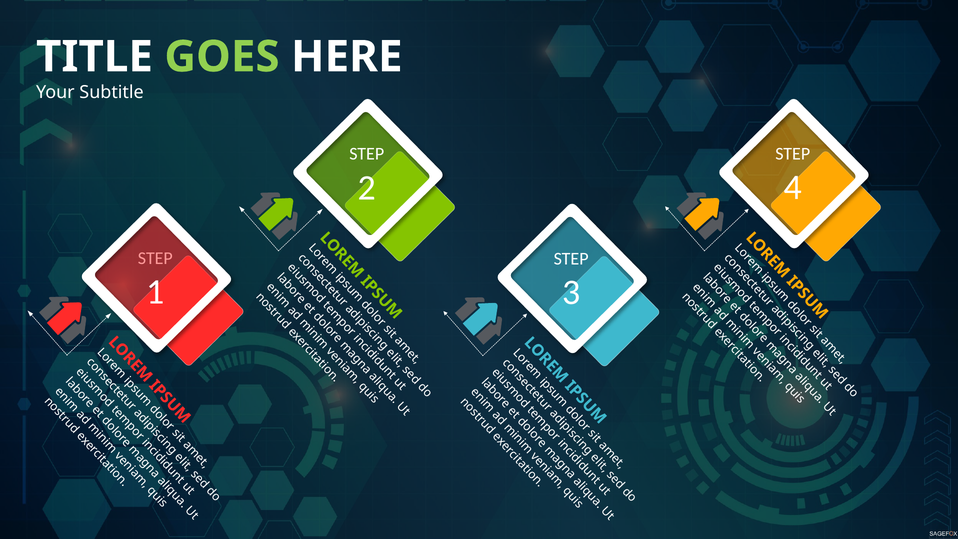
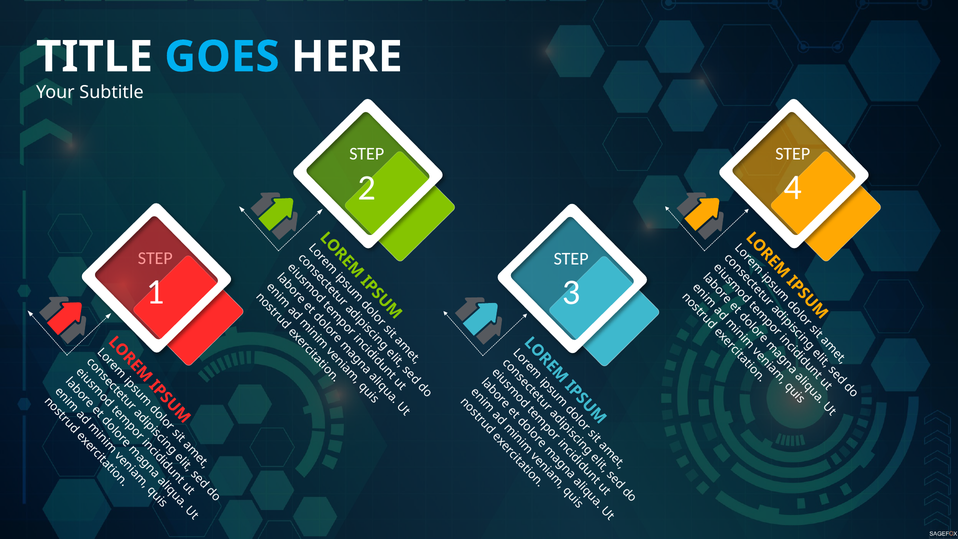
GOES colour: light green -> light blue (222, 57)
